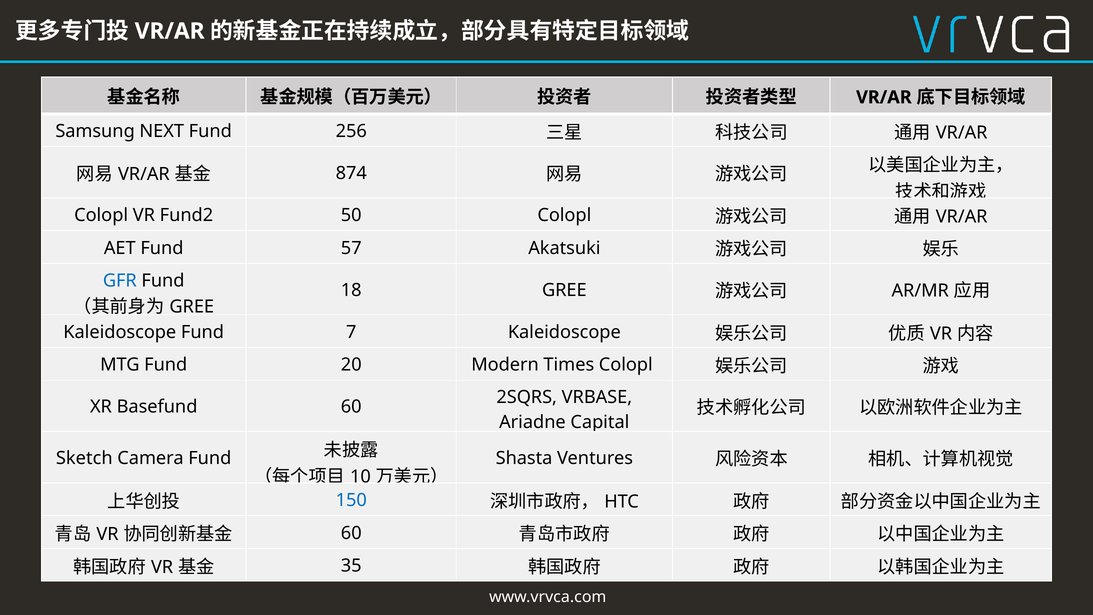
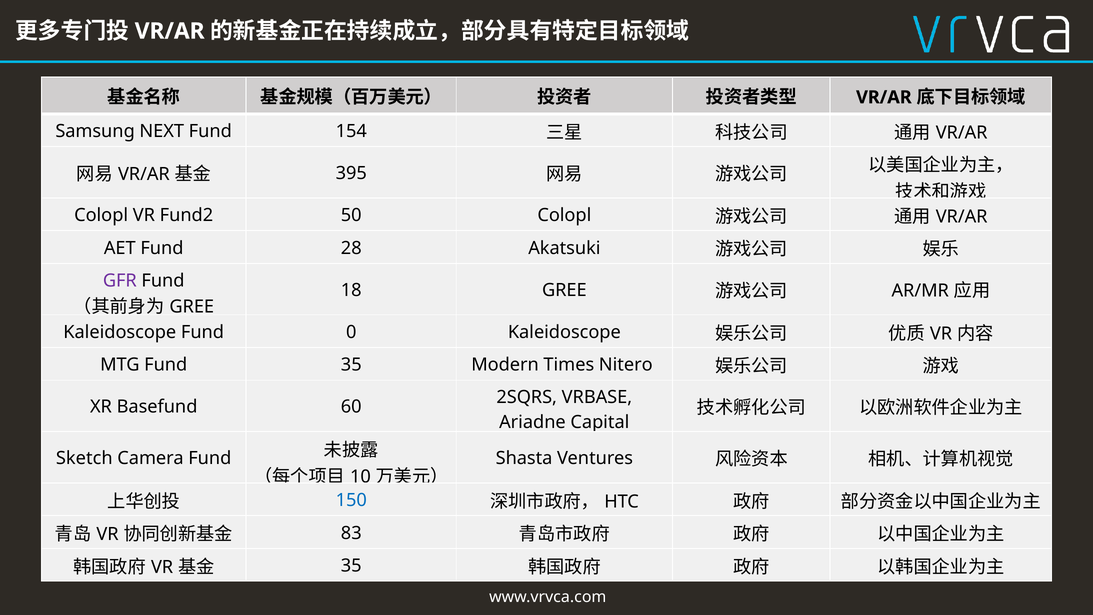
256: 256 -> 154 (351, 131)
874: 874 -> 395 (351, 173)
57: 57 -> 28 (351, 248)
GFR colour: blue -> purple (120, 280)
7: 7 -> 0 (351, 332)
Fund 20: 20 -> 35 (351, 365)
Times Colopl: Colopl -> Nitero (626, 365)
60: 60 -> 83 (351, 533)
